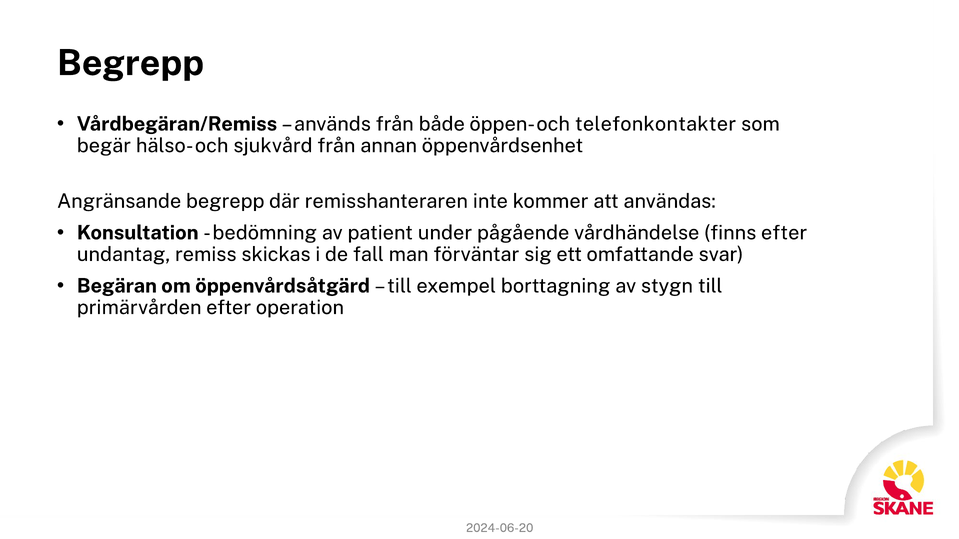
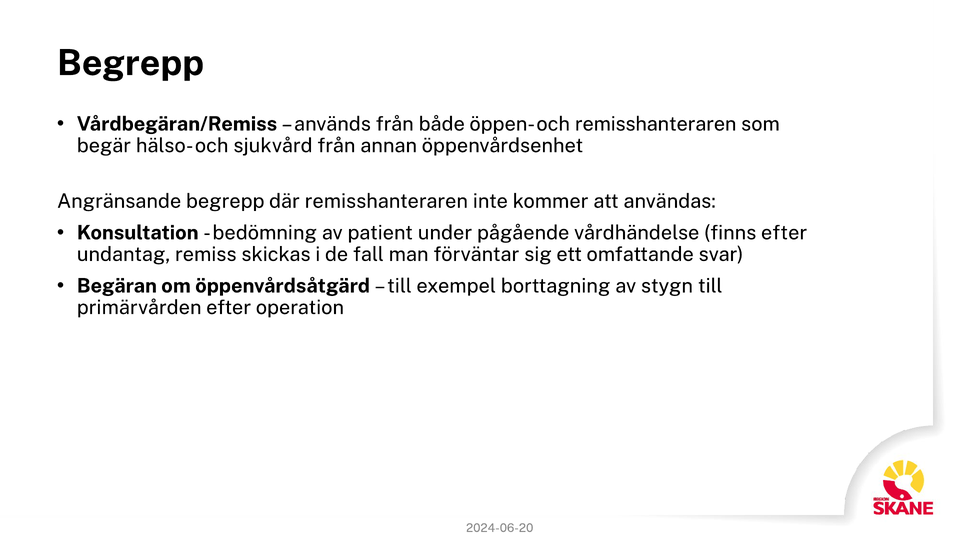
och telefonkontakter: telefonkontakter -> remisshanteraren (656, 124)
